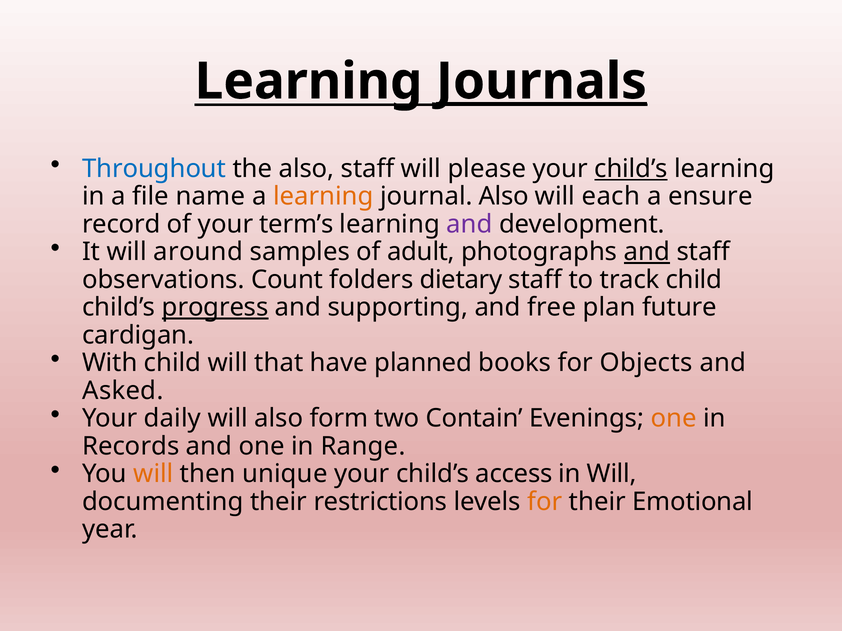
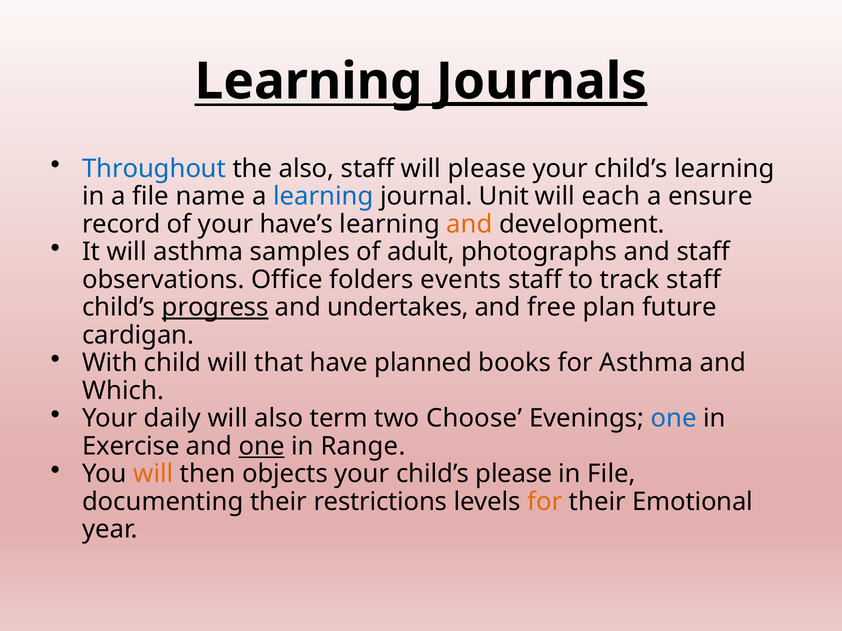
child’s underline: present -> none (631, 169)
learning colour: orange -> blue (323, 197)
journal Also: Also -> Unit (504, 197)
term’s: term’s -> have’s (296, 224)
and colour: purple -> orange (469, 224)
will around: around -> asthma (198, 252)
and underline: present -> none (647, 252)
Count: Count -> Office (287, 280)
dietary: dietary -> events (461, 280)
track child: child -> staff (694, 280)
supporting: supporting -> undertakes (398, 308)
for Objects: Objects -> Asthma (646, 363)
Asked: Asked -> Which (123, 391)
form: form -> term (339, 419)
Contain: Contain -> Choose (474, 419)
one colour: orange -> blue (674, 419)
Records: Records -> Exercise (131, 447)
one underline: none -> present (262, 447)
unique: unique -> objects (285, 474)
child’s access: access -> please (514, 474)
in Will: Will -> File (612, 474)
